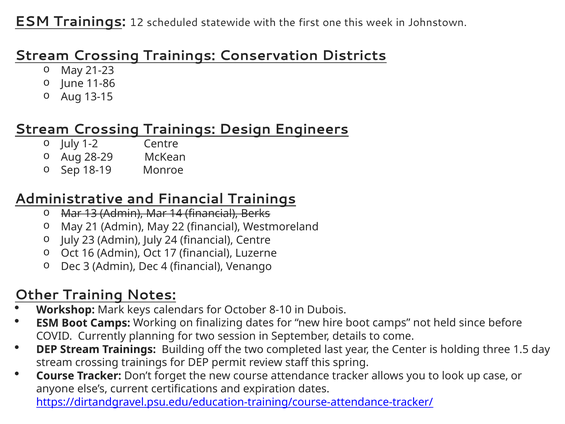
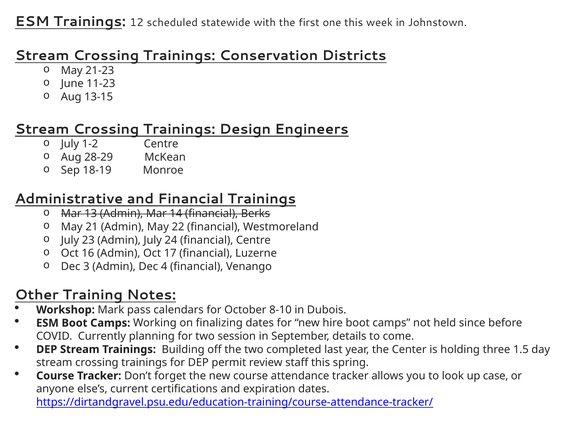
11-86: 11-86 -> 11-23 (101, 84)
keys: keys -> pass (139, 310)
